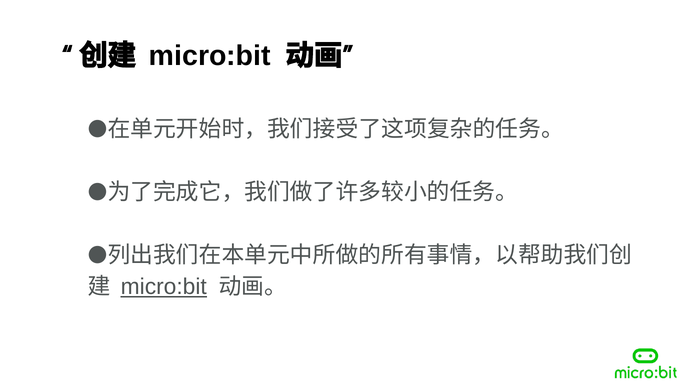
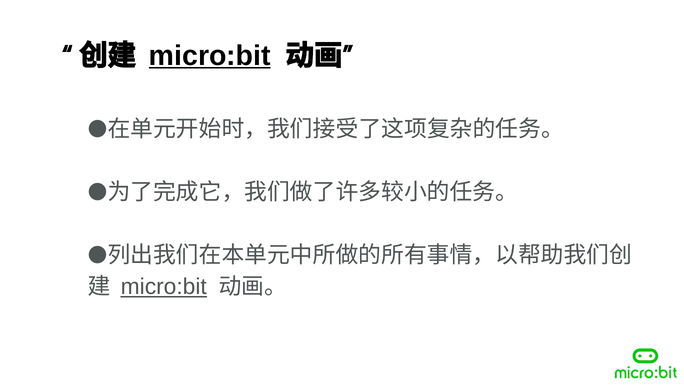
micro:bit underline: none -> present (210, 56)
